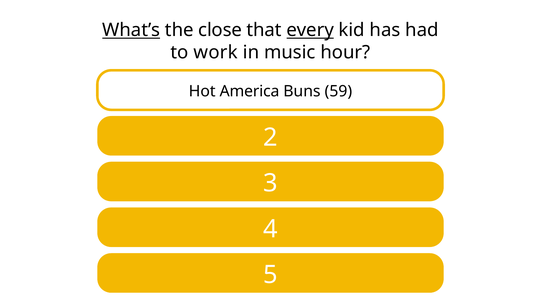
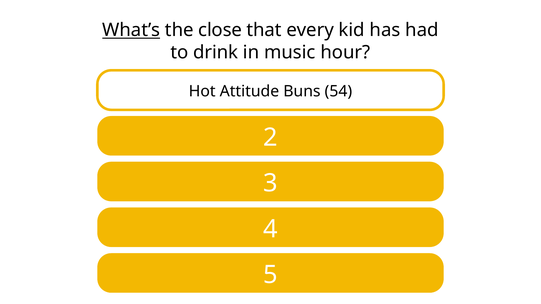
every underline: present -> none (310, 30)
work: work -> drink (216, 52)
America: America -> Attitude (249, 91)
59: 59 -> 54 (338, 91)
